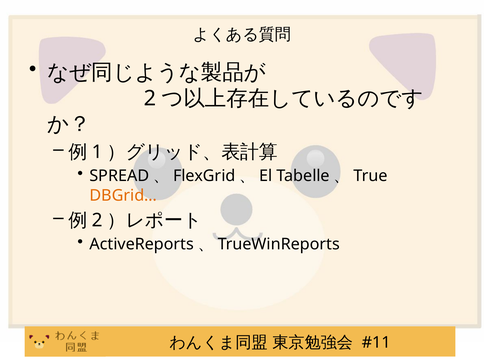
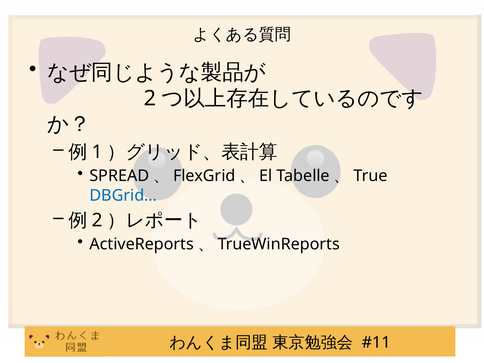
DBGrid… colour: orange -> blue (123, 195)
